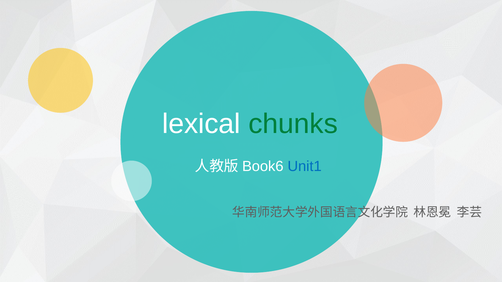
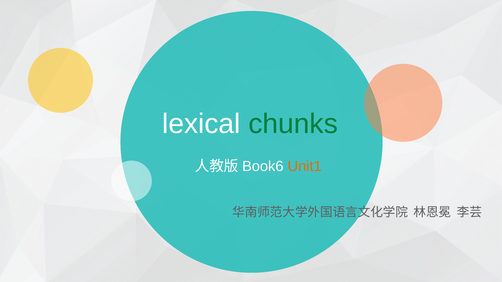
Unit1 colour: blue -> orange (305, 167)
